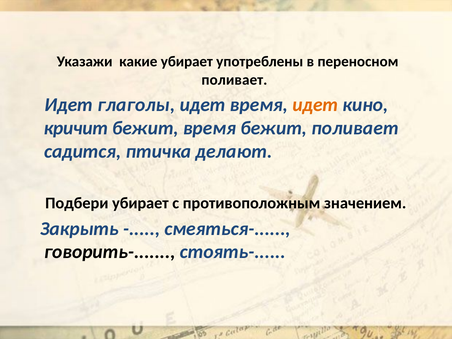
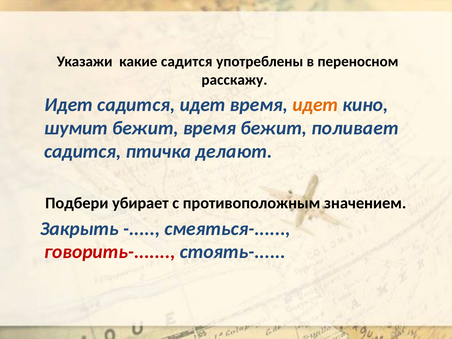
какие убирает: убирает -> садится (187, 62)
поливает: поливает -> расскажу (234, 80)
Идет глаголы: глаголы -> садится (136, 105)
кричит: кричит -> шумит (76, 128)
говорить- colour: black -> red (110, 252)
